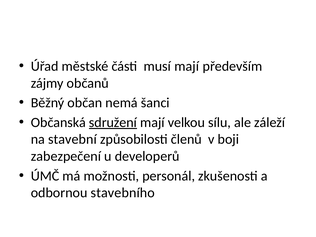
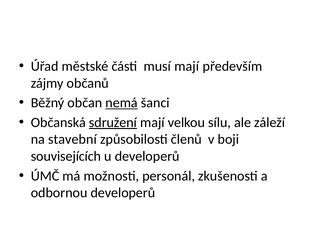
nemá underline: none -> present (122, 103)
zabezpečení: zabezpečení -> souvisejících (66, 156)
odbornou stavebního: stavebního -> developerů (123, 193)
